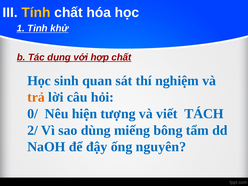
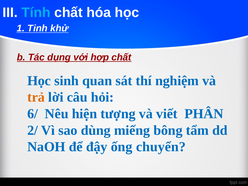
Tính colour: yellow -> light blue (36, 13)
0/: 0/ -> 6/ (33, 114)
TÁCH: TÁCH -> PHÂN (204, 114)
nguyên: nguyên -> chuyển (161, 147)
